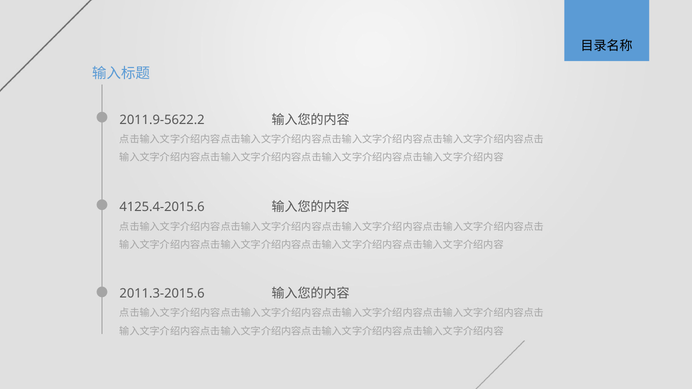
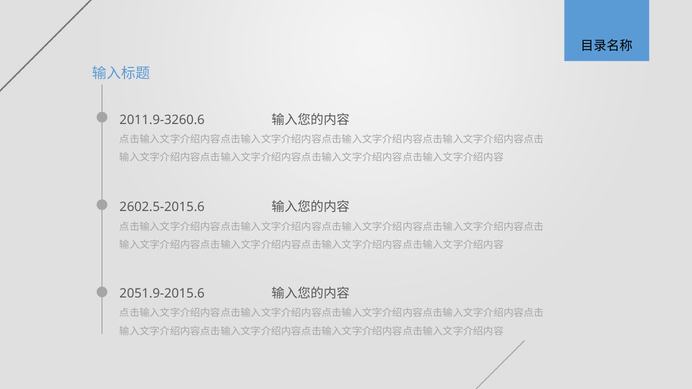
2011.9-5622.2: 2011.9-5622.2 -> 2011.9-3260.6 (162, 120)
4125.4-2015.6: 4125.4-2015.6 -> 2602.5-2015.6 (162, 207)
2011.3-2015.6: 2011.3-2015.6 -> 2051.9-2015.6 (162, 294)
